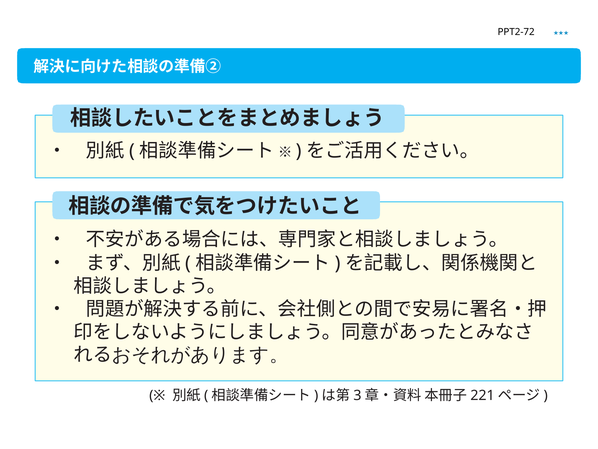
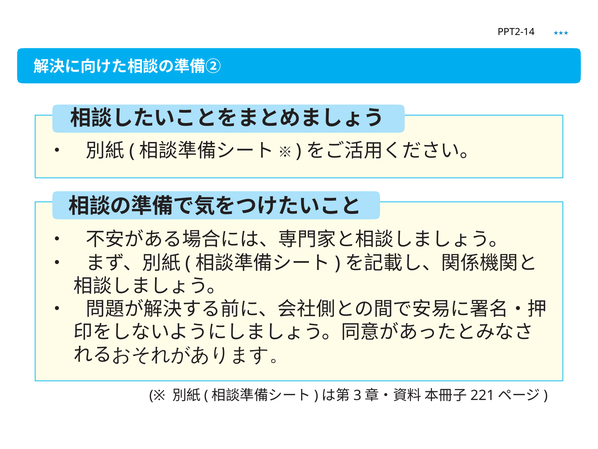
PPT2-72: PPT2-72 -> PPT2-14 (516, 32)
